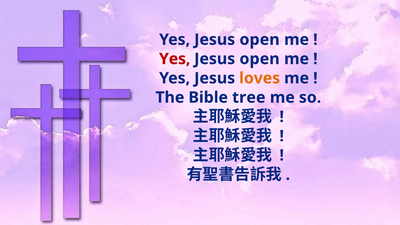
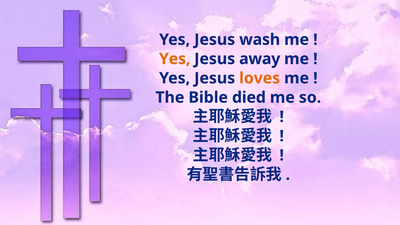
open: open -> wash (260, 40)
Yes colour: red -> orange (175, 59)
open: open -> away (260, 59)
tree: tree -> died (249, 97)
